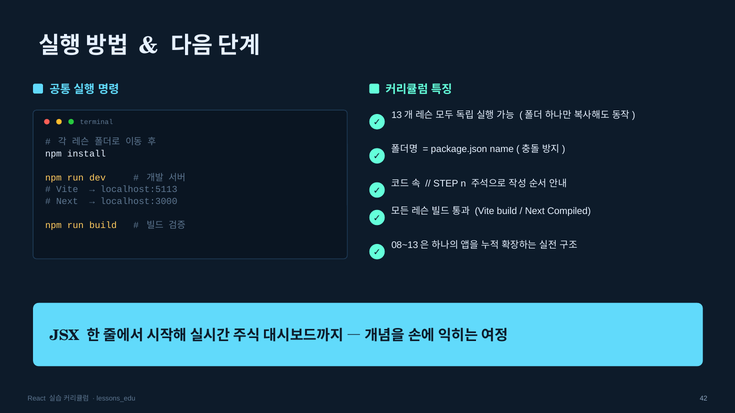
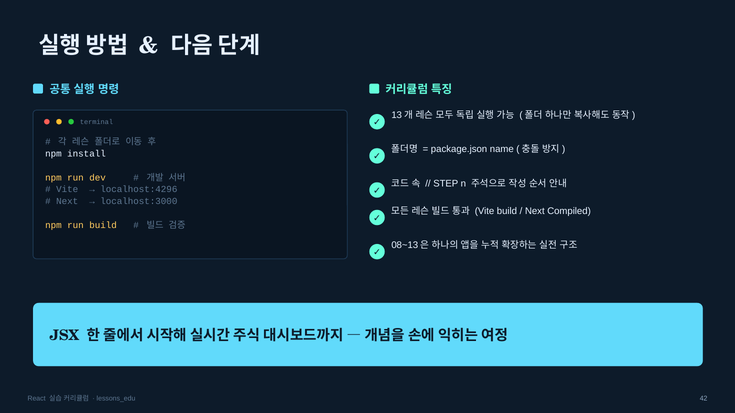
localhost:5113: localhost:5113 -> localhost:4296 (139, 190)
